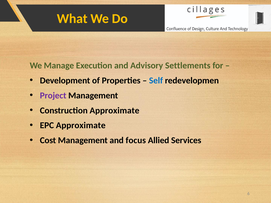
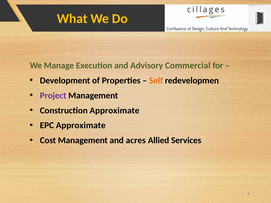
Settlements: Settlements -> Commercial (188, 66)
Self colour: blue -> orange (156, 81)
focus: focus -> acres (136, 141)
